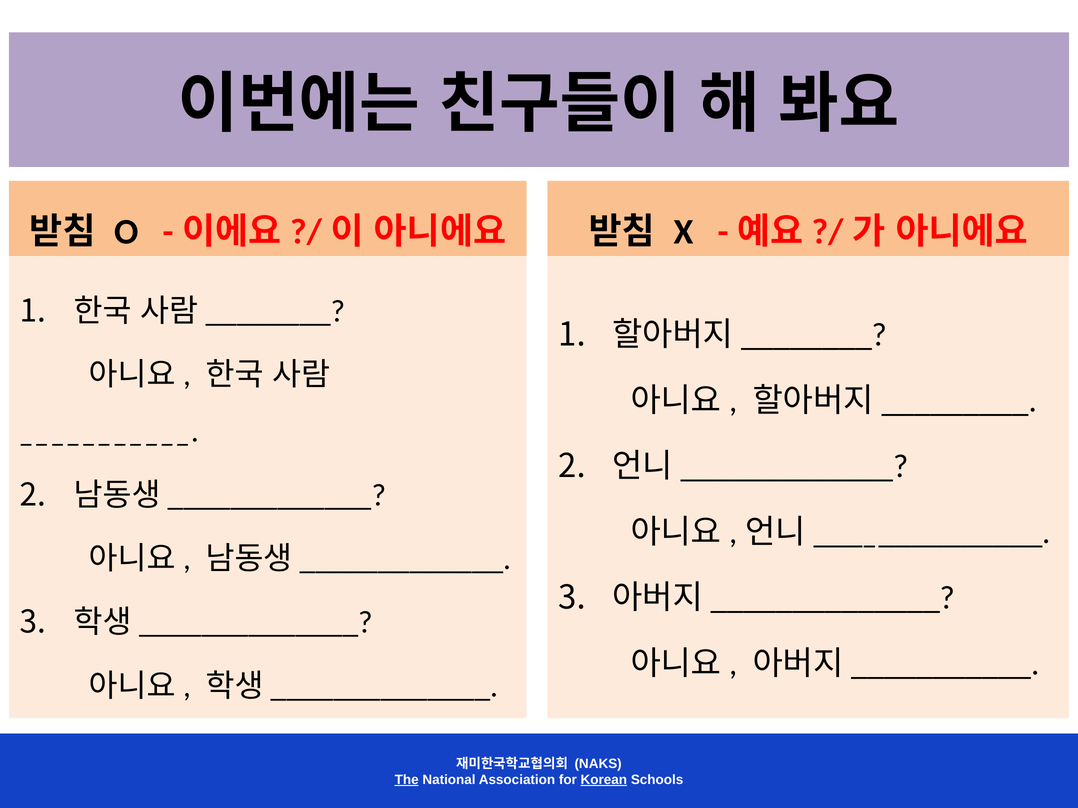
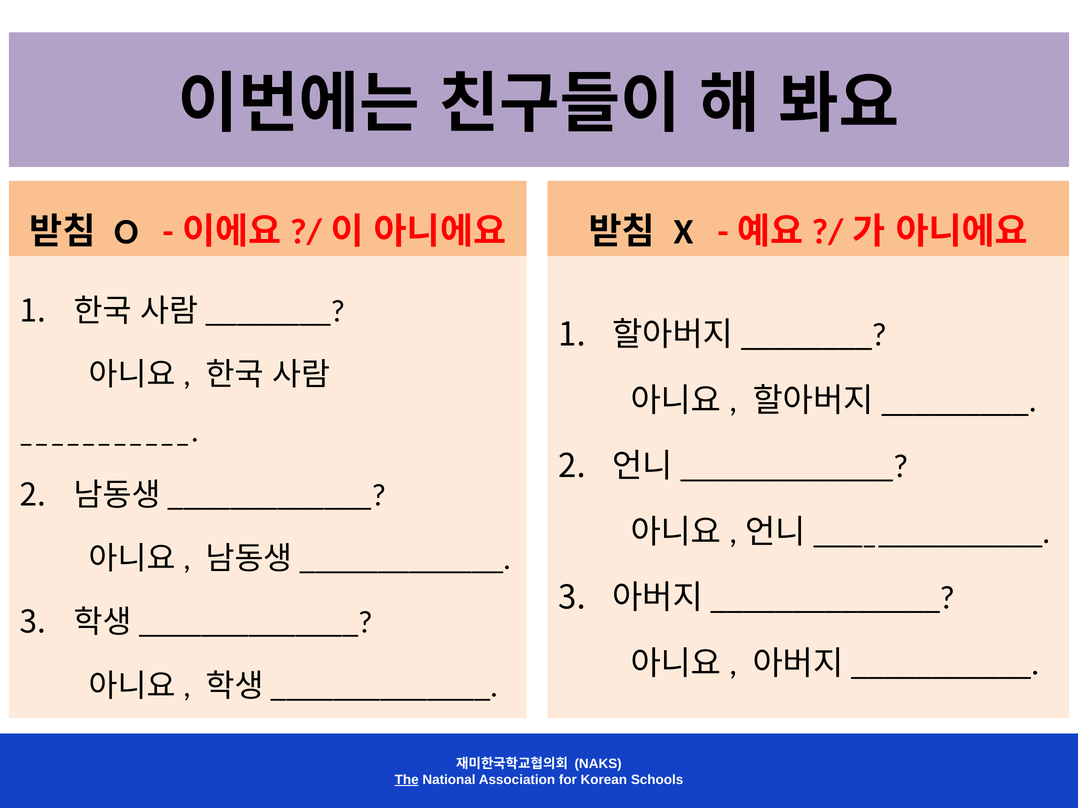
Korean underline: present -> none (604, 780)
